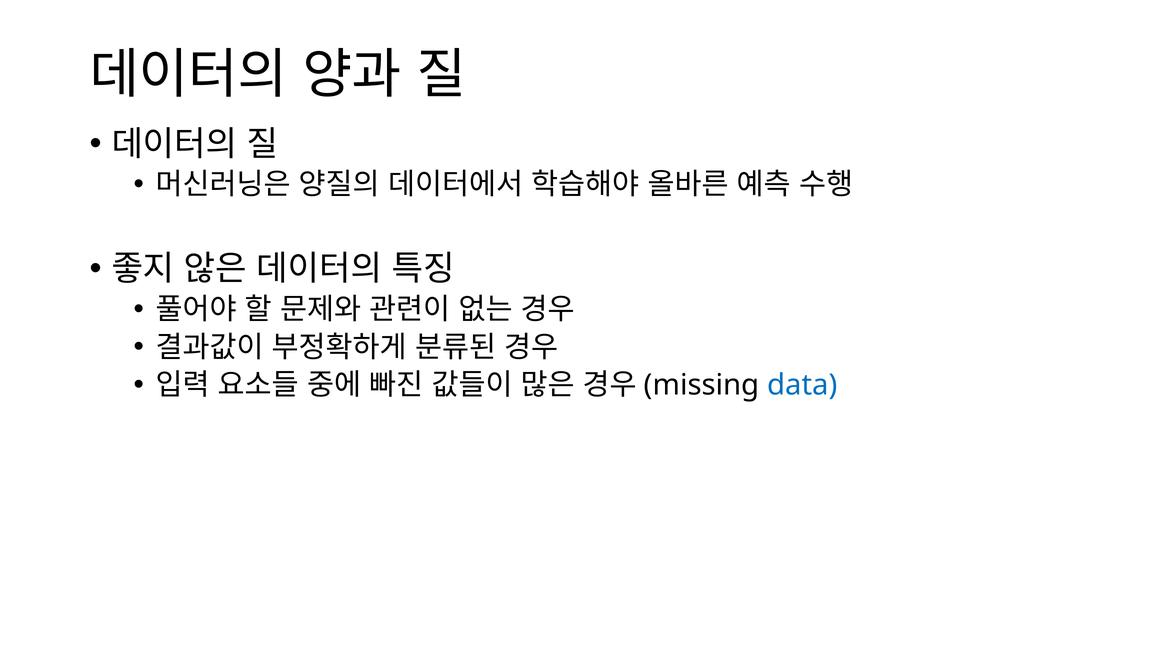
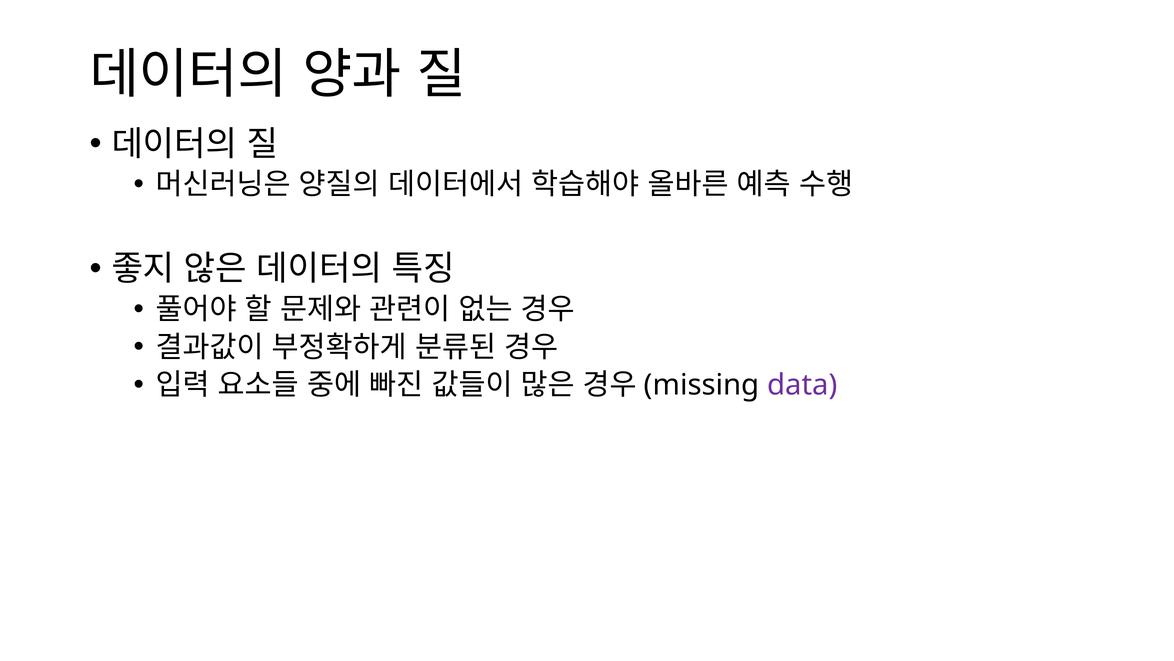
data colour: blue -> purple (802, 385)
